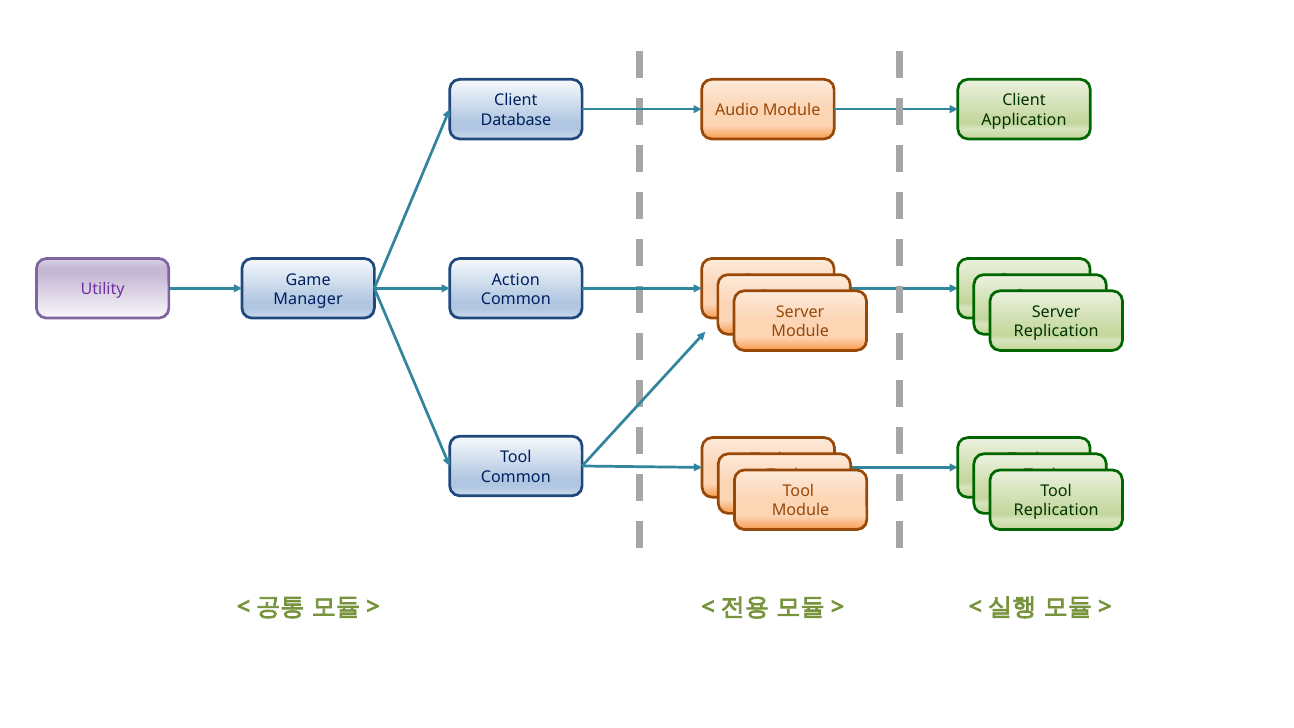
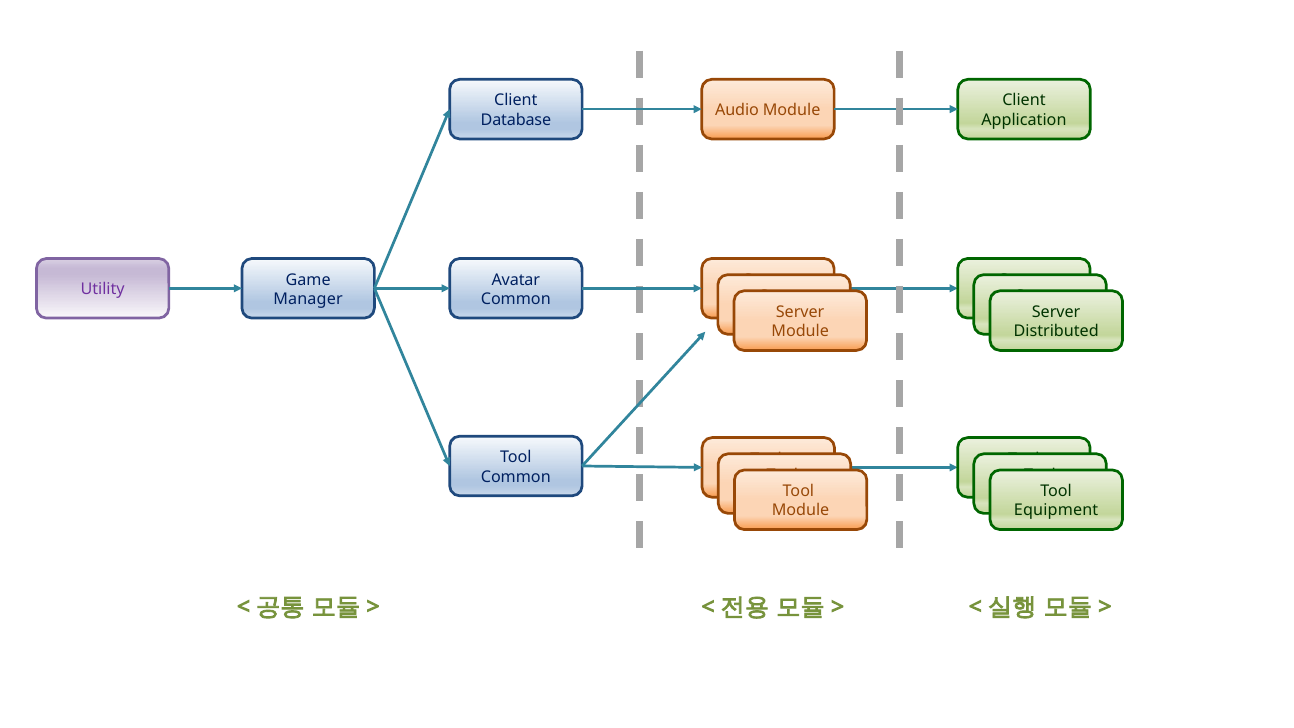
Action: Action -> Avatar (516, 280)
Replication: Replication -> Distributed (1056, 331)
Replication: Replication -> Equipment (1056, 510)
